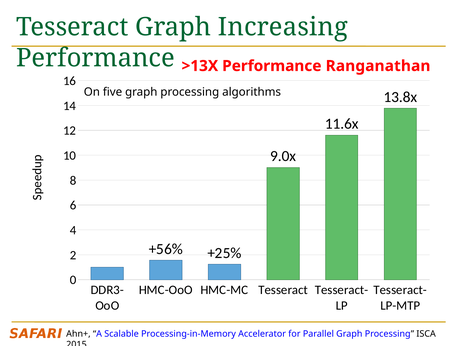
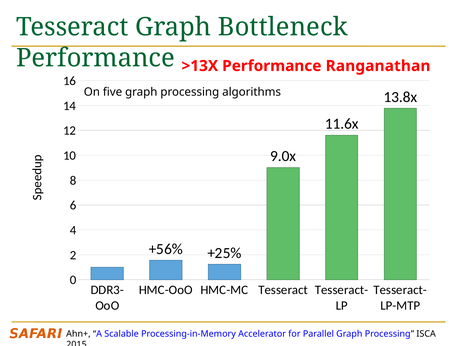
Increasing: Increasing -> Bottleneck (283, 27)
